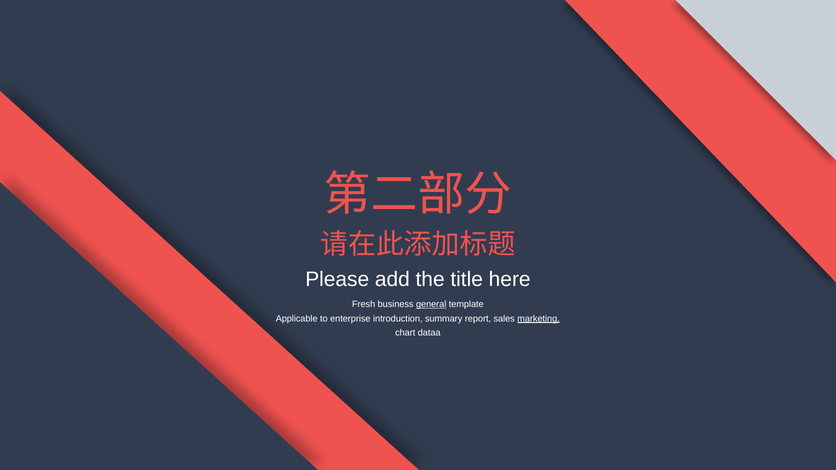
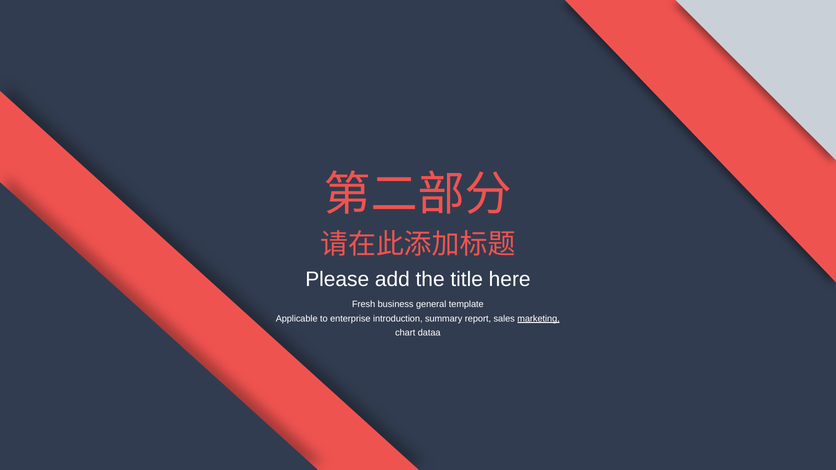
general underline: present -> none (431, 305)
